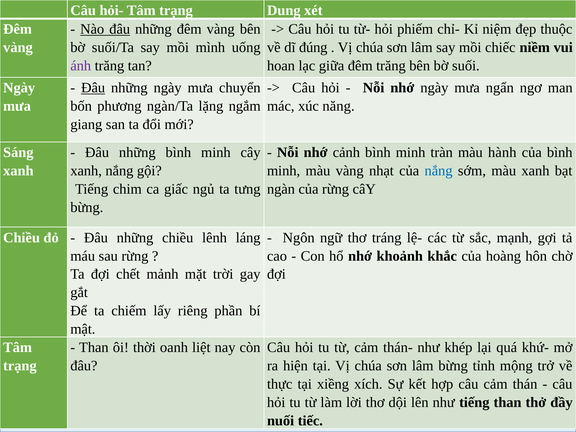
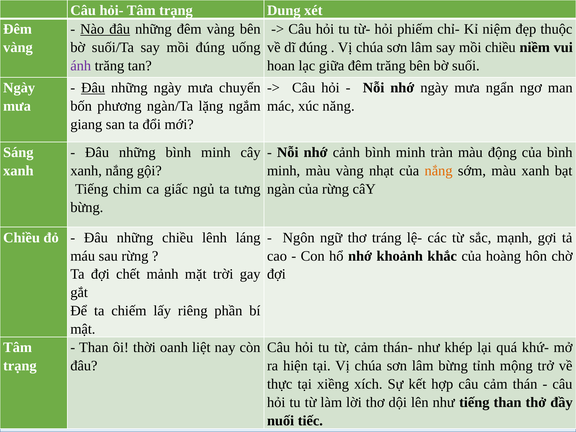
mồi mình: mình -> đúng (210, 47)
mồi chiếc: chiếc -> chiều (500, 47)
hành: hành -> động (502, 152)
nắng colour: blue -> orange (439, 171)
